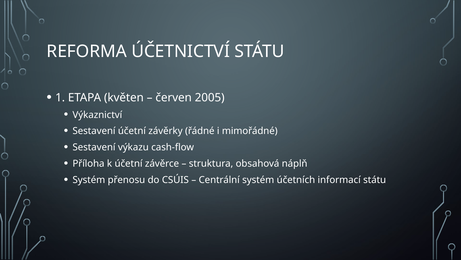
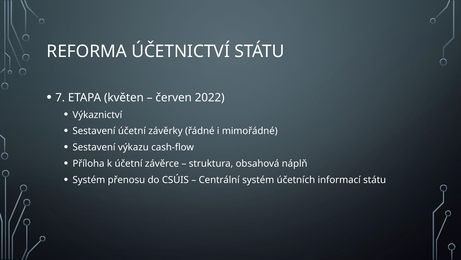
1: 1 -> 7 (60, 97)
2005: 2005 -> 2022 (210, 97)
